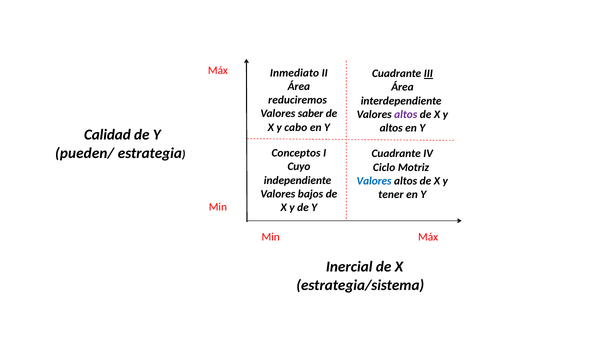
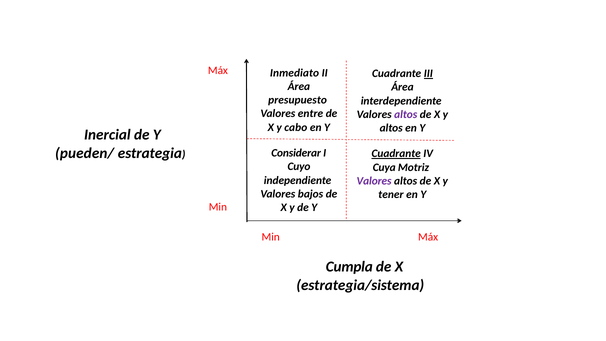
reduciremos: reduciremos -> presupuesto (298, 100)
saber: saber -> entre (310, 114)
Calidad: Calidad -> Inercial (107, 135)
Conceptos: Conceptos -> Considerar (296, 153)
Cuadrante underline: none -> present (396, 154)
Ciclo: Ciclo -> Cuya (384, 167)
Valores colour: blue -> purple (374, 181)
Inercial: Inercial -> Cumpla (349, 267)
